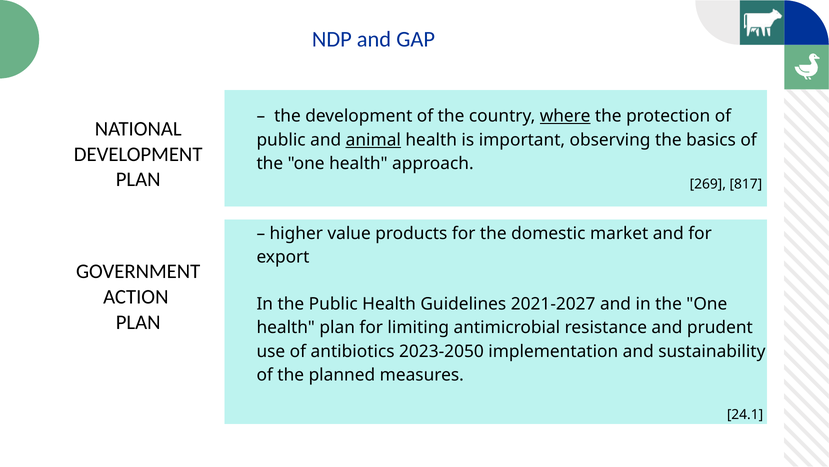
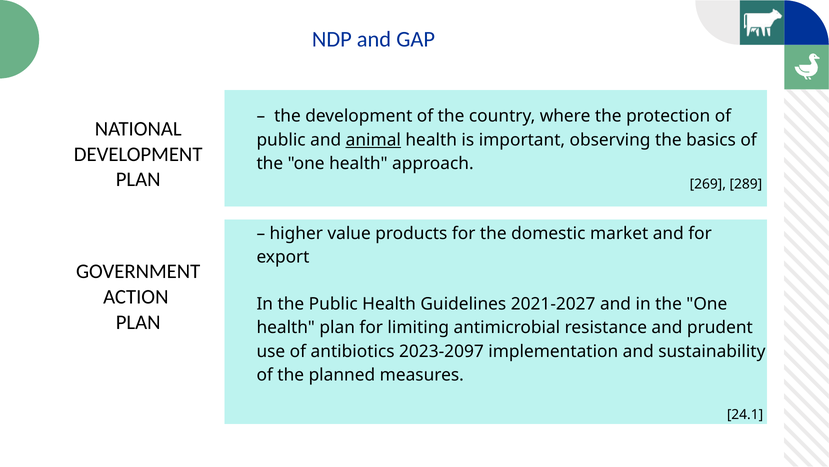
where underline: present -> none (565, 116)
817: 817 -> 289 (746, 184)
2023-2050: 2023-2050 -> 2023-2097 (441, 352)
